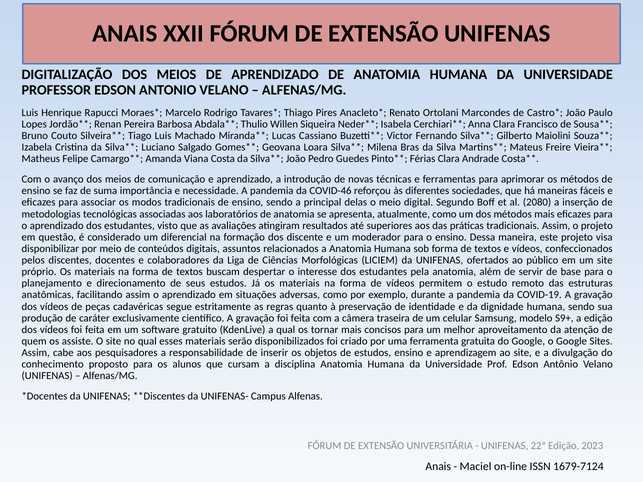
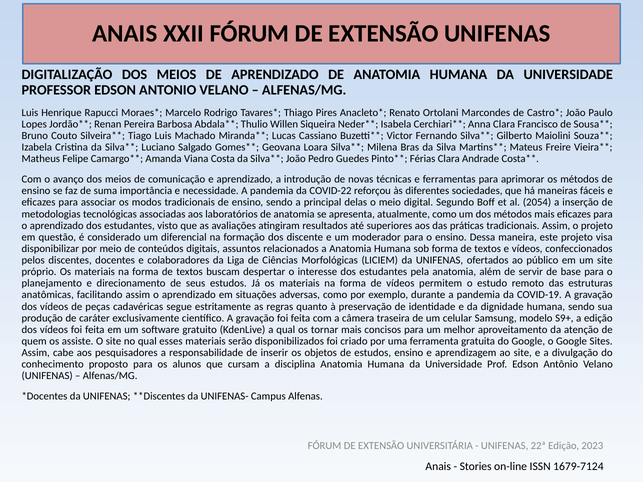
COVID-46: COVID-46 -> COVID-22 (331, 191)
2080: 2080 -> 2054 (537, 203)
Maciel: Maciel -> Stories (476, 467)
